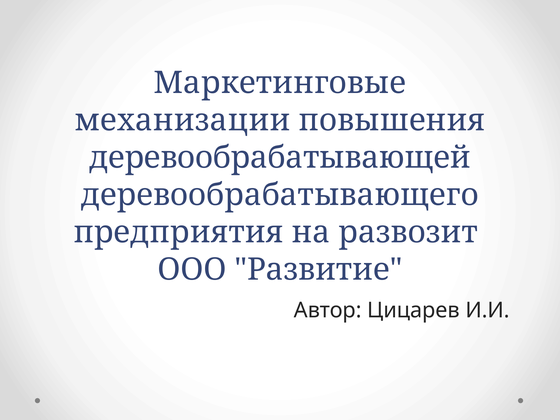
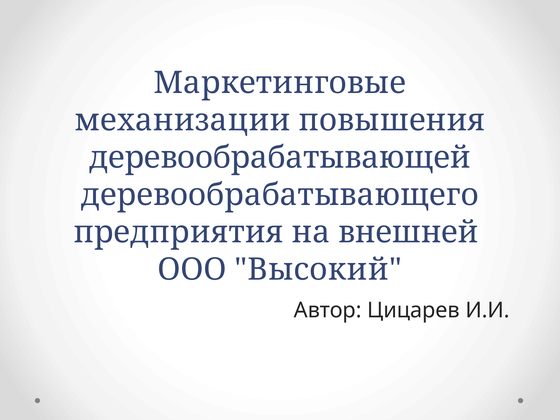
развозит: развозит -> внешней (408, 232)
Развитие: Развитие -> Высокий (318, 269)
